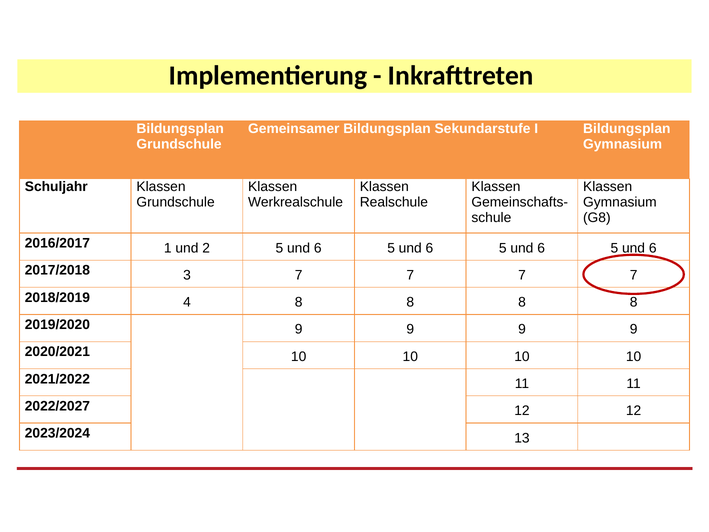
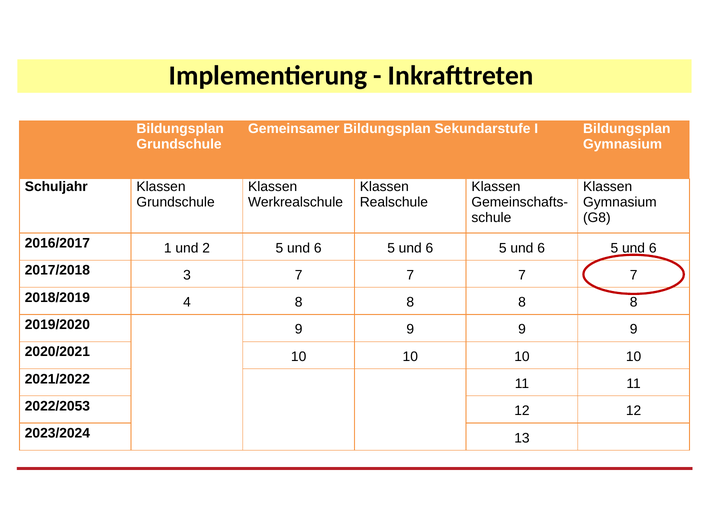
2022/2027: 2022/2027 -> 2022/2053 (57, 406)
